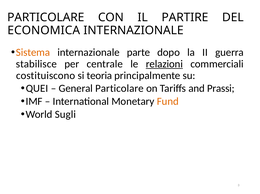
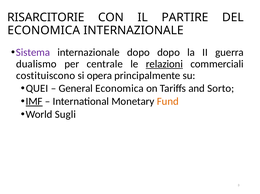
PARTICOLARE: PARTICOLARE -> RISARCITORIE (46, 17)
Sistema colour: orange -> purple (33, 52)
internazionale parte: parte -> dopo (138, 52)
stabilisce: stabilisce -> dualismo (36, 64)
teoria: teoria -> opera (99, 76)
General Particolare: Particolare -> Economica (119, 89)
Prassi: Prassi -> Sorto (221, 89)
IMF underline: none -> present (34, 101)
